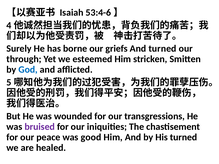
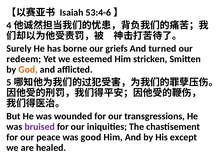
through: through -> redeem (24, 59)
God colour: blue -> orange (28, 70)
His turned: turned -> except (183, 137)
